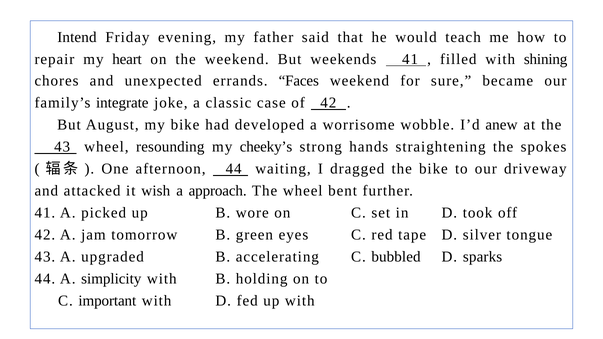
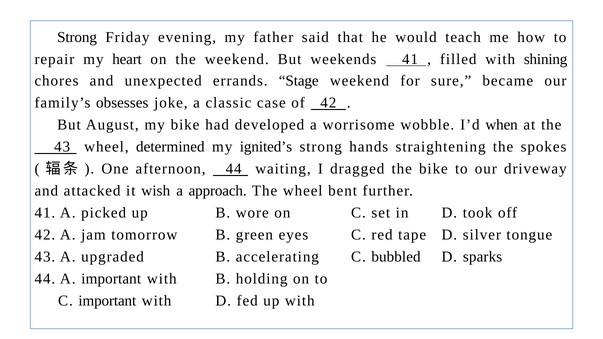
Intend: Intend -> Strong (77, 37)
Faces: Faces -> Stage (299, 81)
integrate: integrate -> obsesses (122, 103)
anew: anew -> when (502, 125)
resounding: resounding -> determined (170, 147)
cheeky’s: cheeky’s -> ignited’s (266, 147)
A simplicity: simplicity -> important (111, 279)
